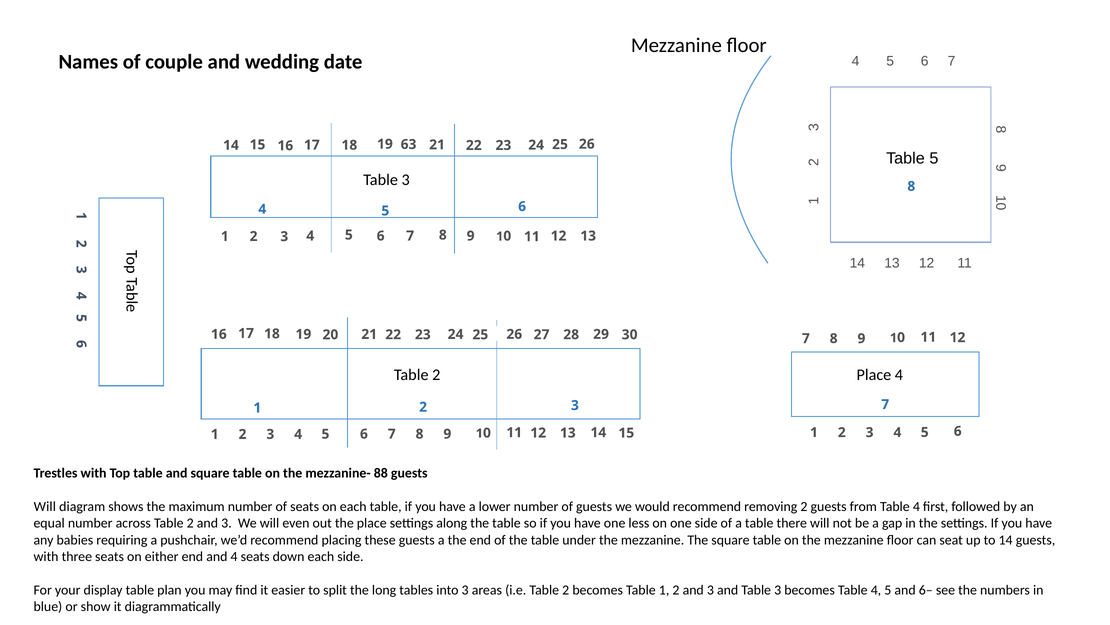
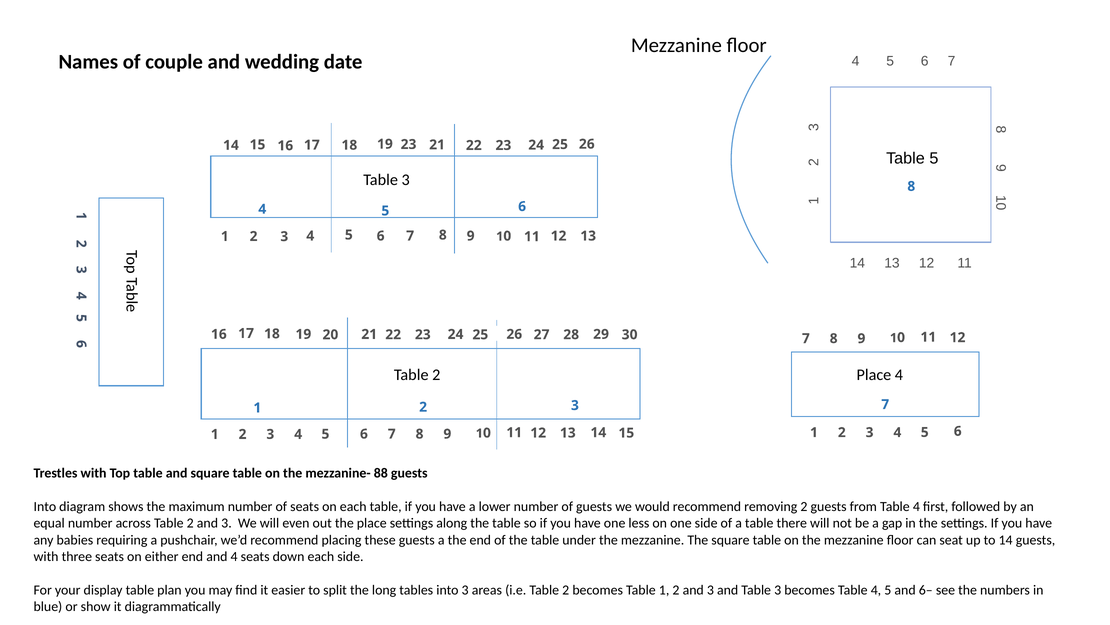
19 63: 63 -> 23 (409, 144)
Will: Will -> Into (45, 506)
